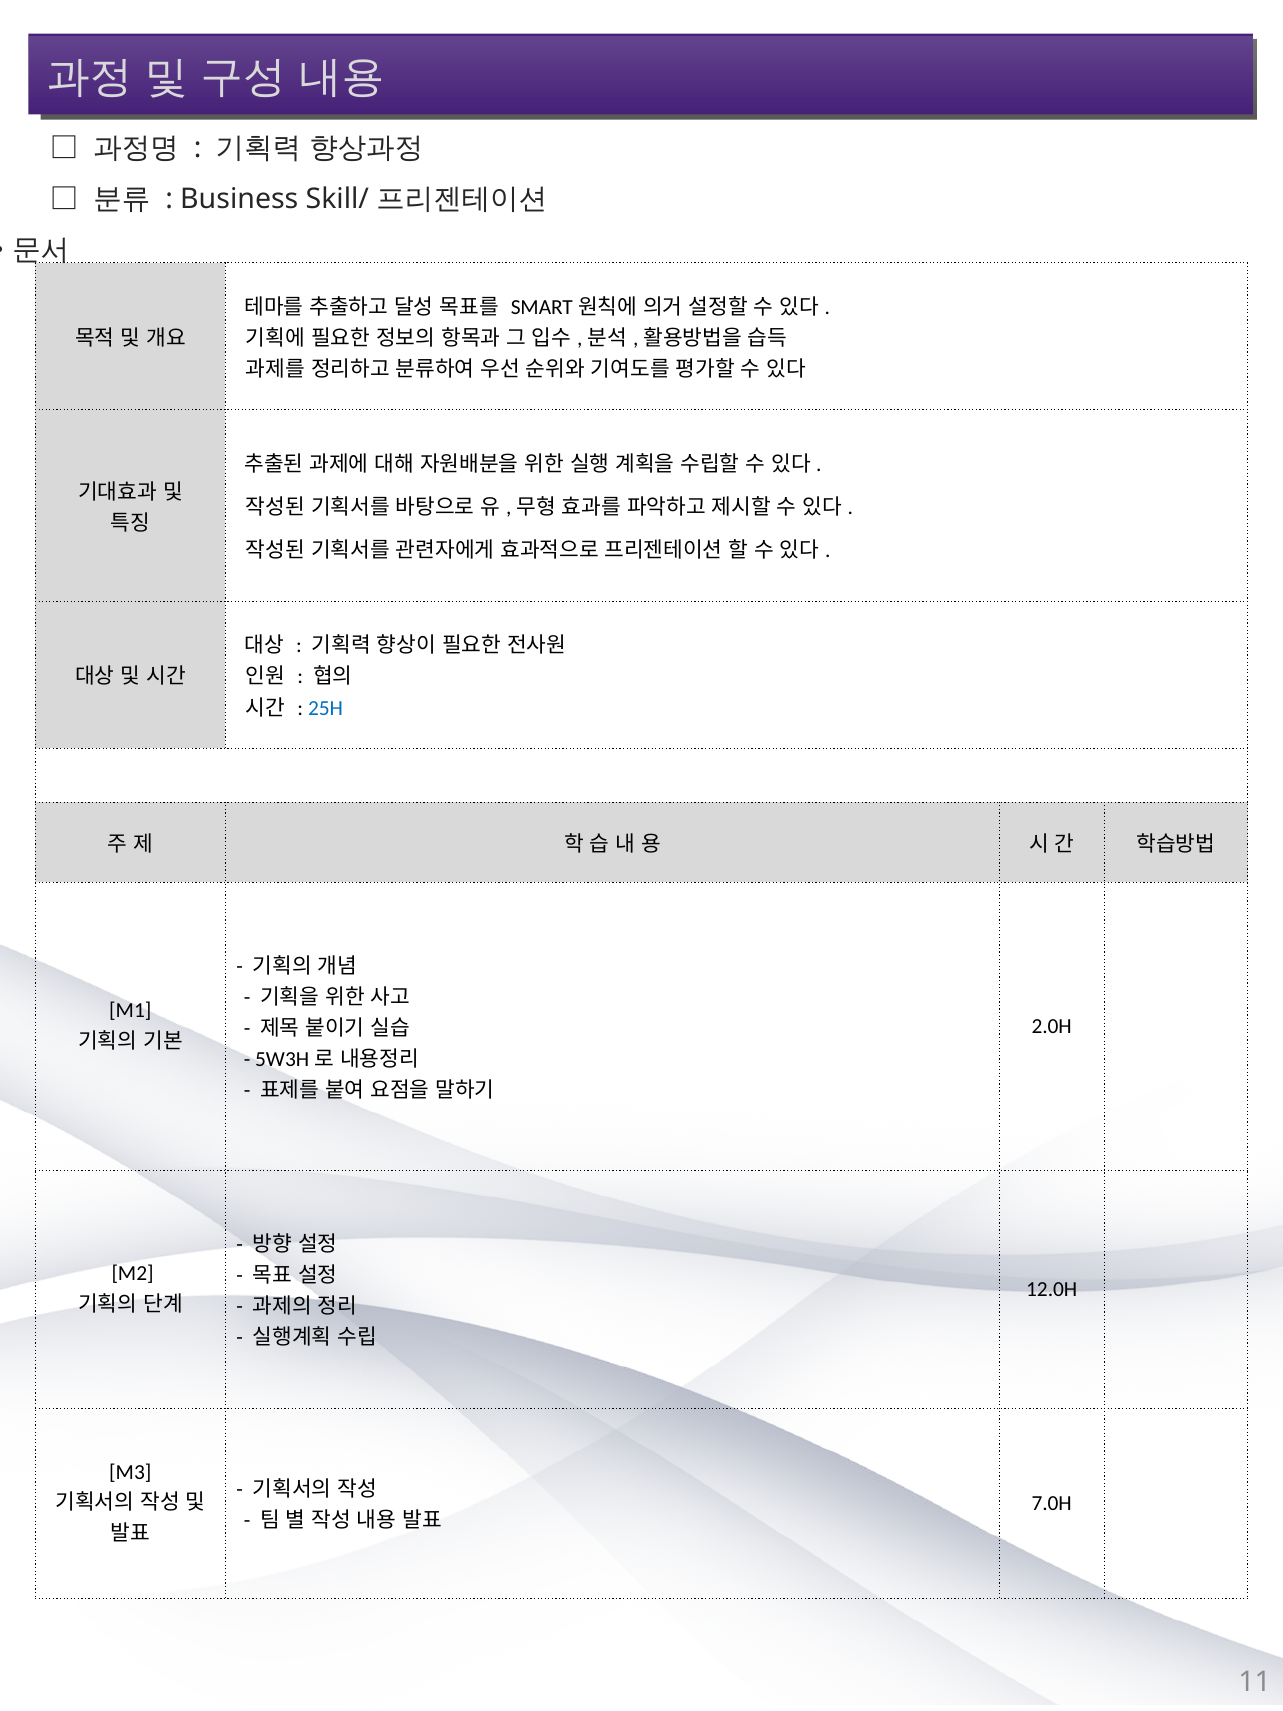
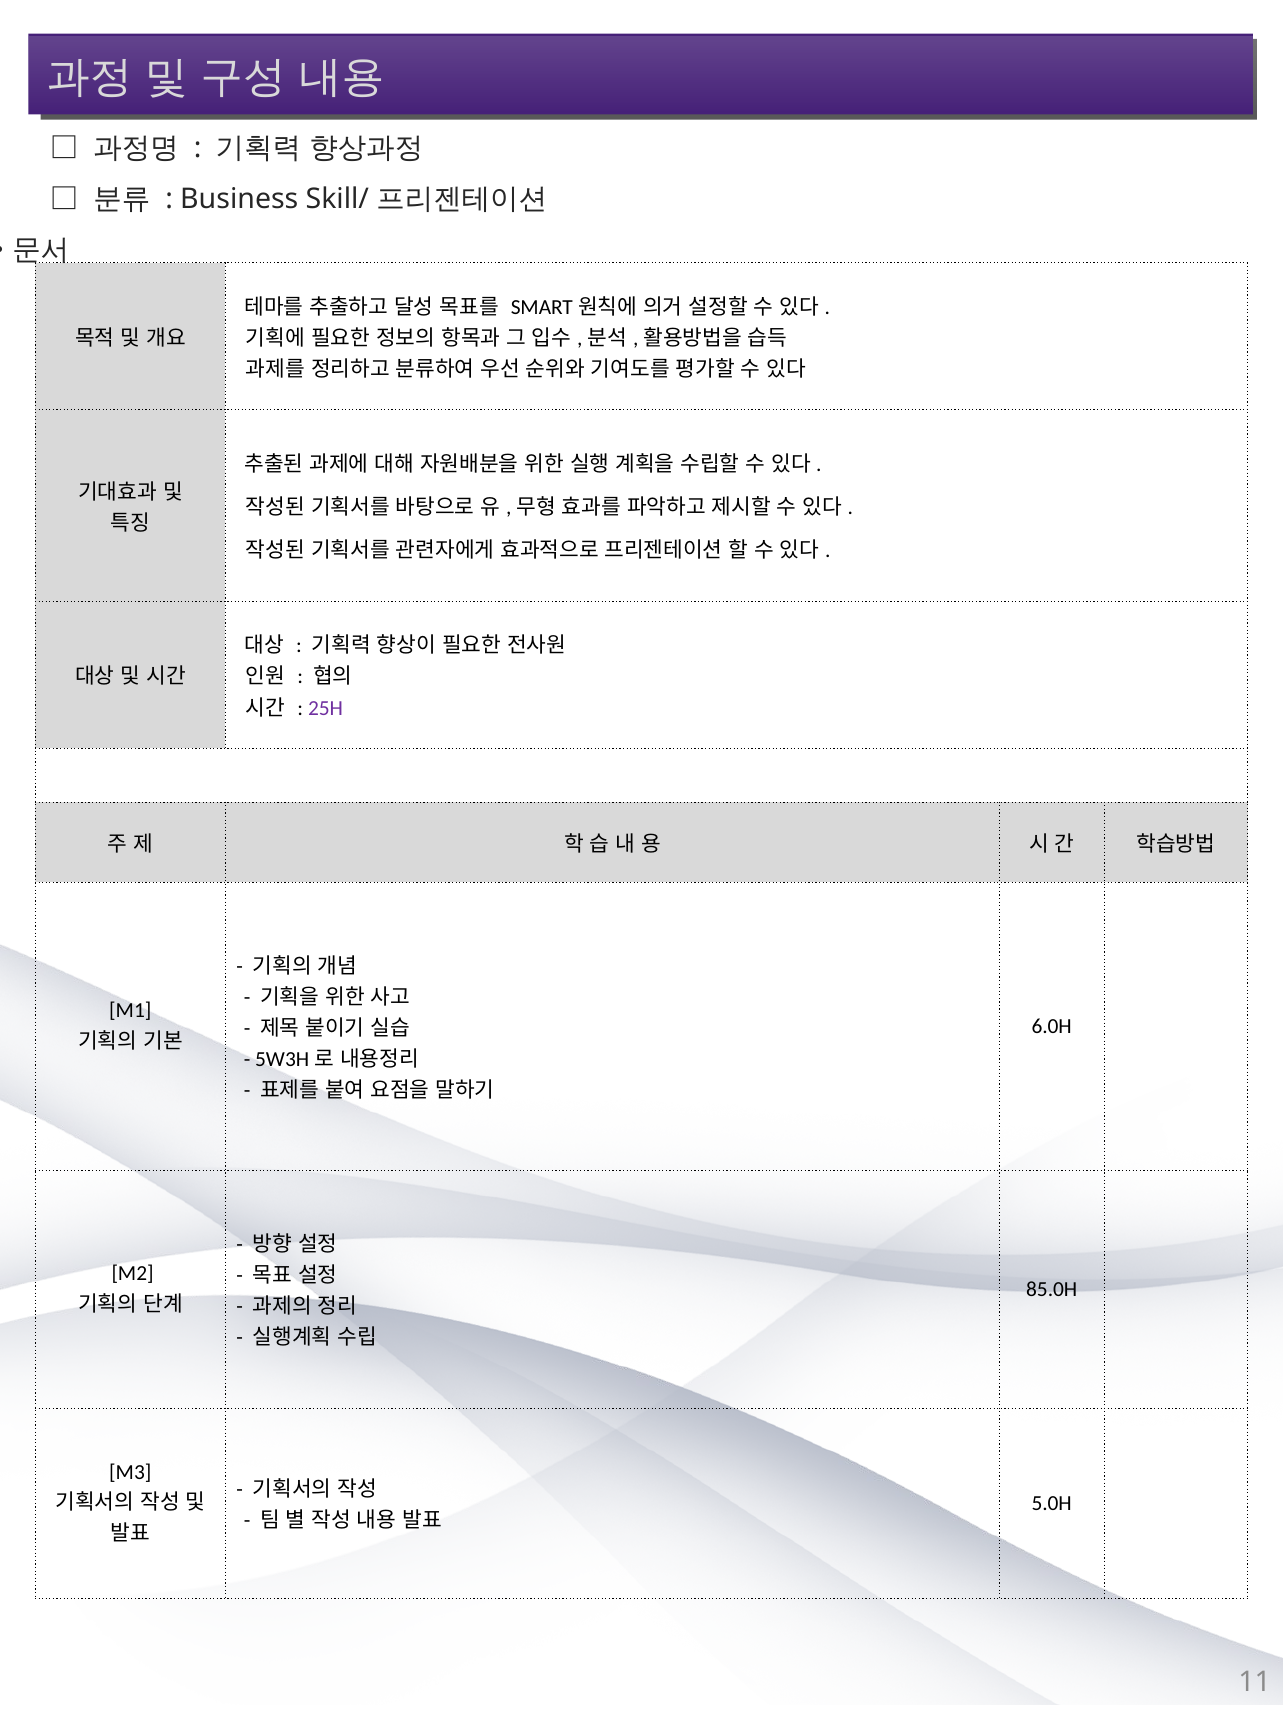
25H colour: blue -> purple (326, 708)
2.0H: 2.0H -> 6.0H (1052, 1026)
12.0H: 12.0H -> 85.0H (1052, 1289)
7.0H: 7.0H -> 5.0H (1052, 1503)
